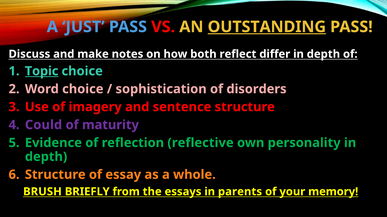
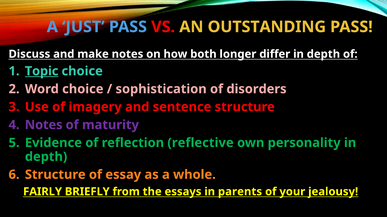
OUTSTANDING underline: present -> none (267, 27)
reflect: reflect -> longer (238, 54)
Could: Could -> Notes (44, 125)
BRUSH: BRUSH -> FAIRLY (43, 192)
memory: memory -> jealousy (333, 192)
